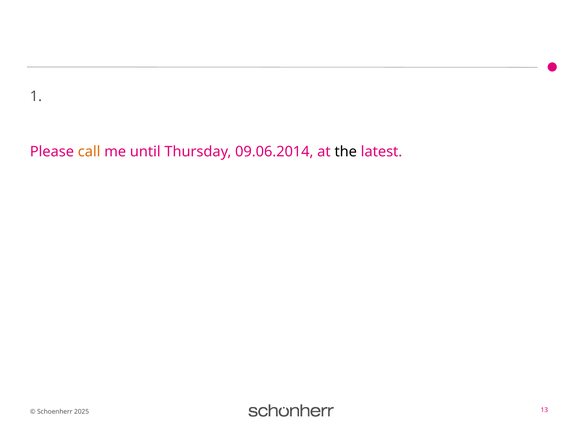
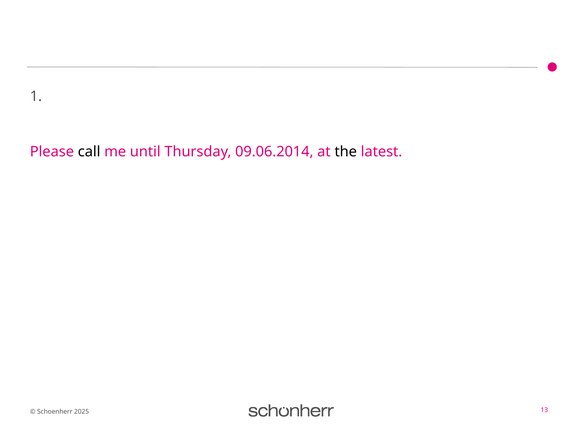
call colour: orange -> black (89, 152)
